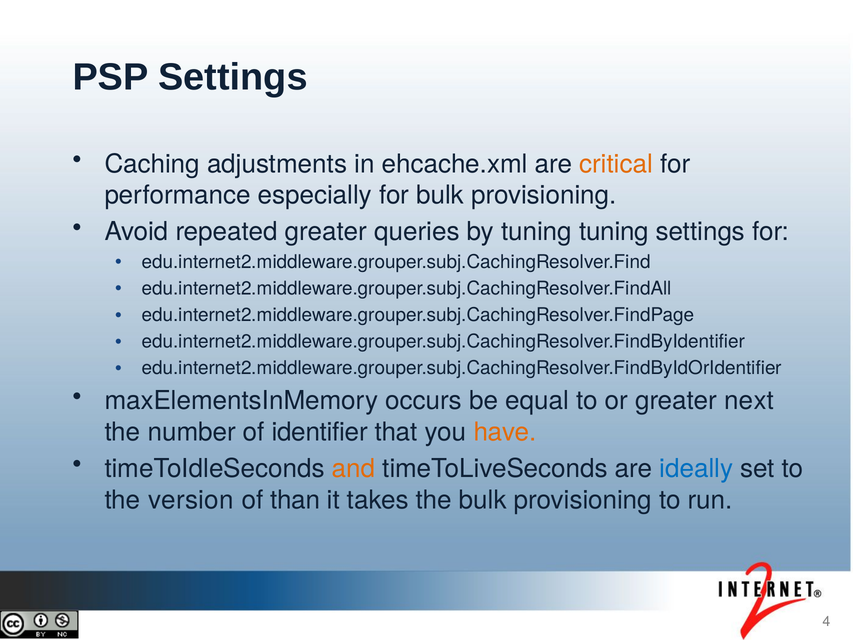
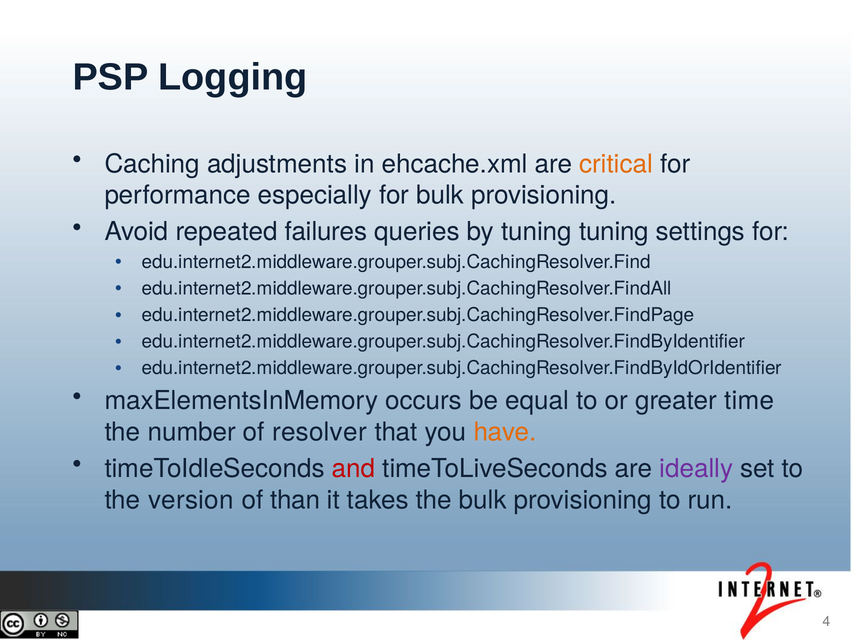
PSP Settings: Settings -> Logging (233, 77)
repeated greater: greater -> failures (326, 232)
next: next -> time (749, 401)
identifier: identifier -> resolver (319, 432)
and colour: orange -> red (353, 468)
ideally colour: blue -> purple (696, 468)
